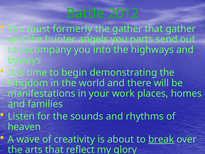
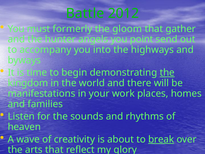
the gather: gather -> gloom (127, 29)
parts: parts -> point (142, 39)
the underline: none -> present (167, 73)
